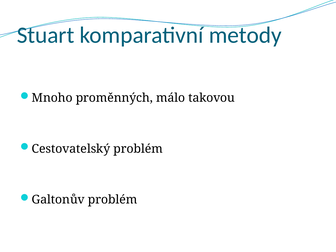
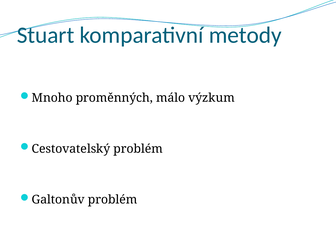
takovou: takovou -> výzkum (212, 98)
